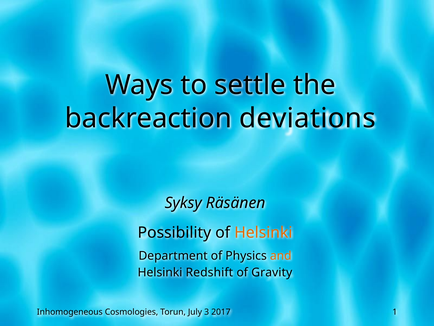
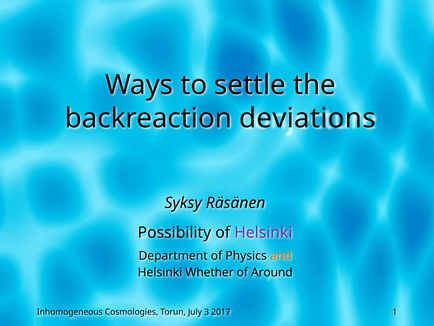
Helsinki colour: orange -> purple (263, 232)
Redshift: Redshift -> Whether (209, 272)
Gravity: Gravity -> Around (272, 272)
